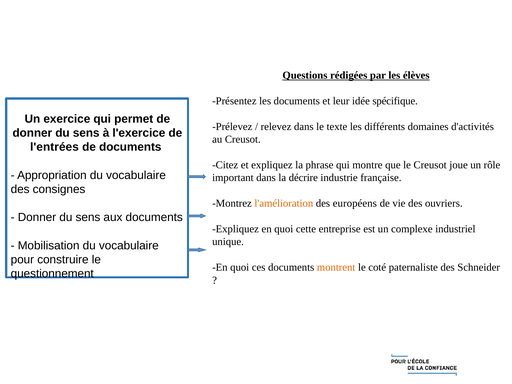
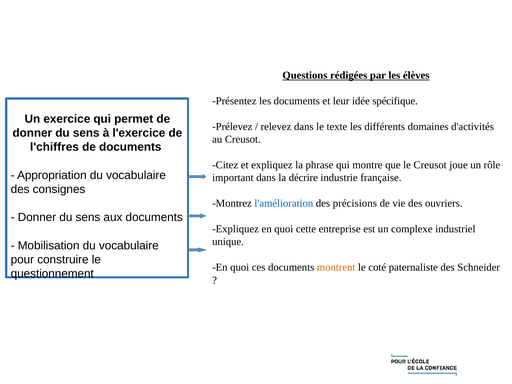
l'entrées: l'entrées -> l'chiffres (55, 147)
l'amélioration colour: orange -> blue (284, 203)
européens: européens -> précisions (355, 203)
